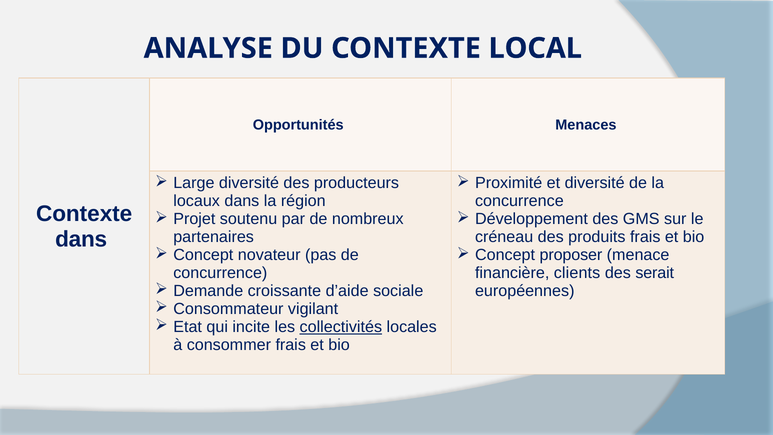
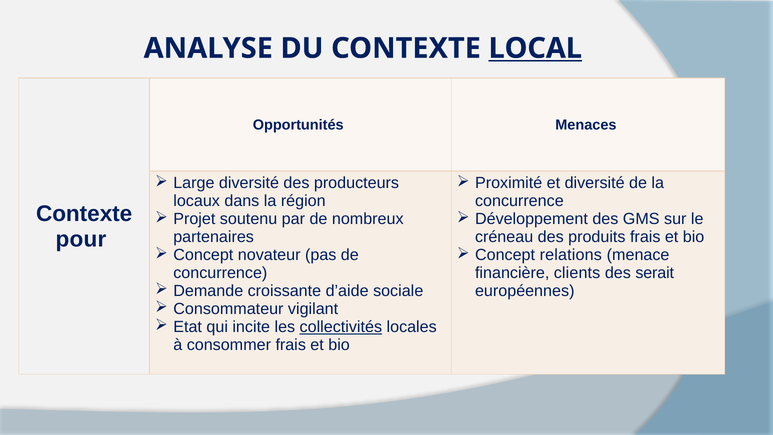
LOCAL underline: none -> present (535, 48)
dans: dans -> pour (81, 239)
proposer: proposer -> relations (571, 255)
